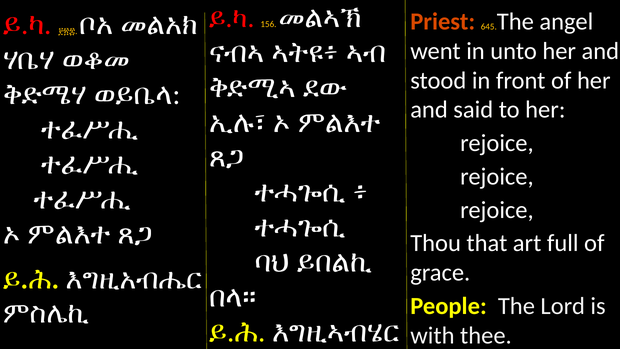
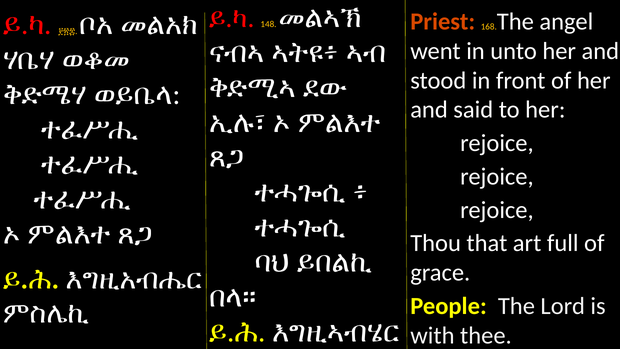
156: 156 -> 148 (268, 24)
645: 645 -> 168 (489, 27)
